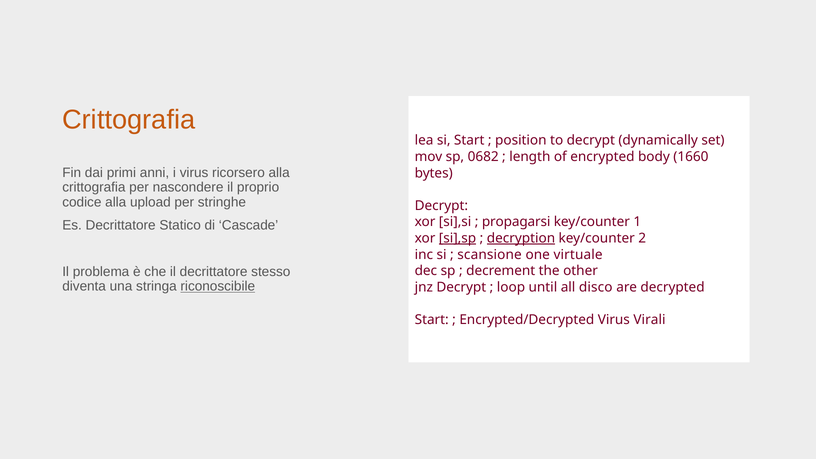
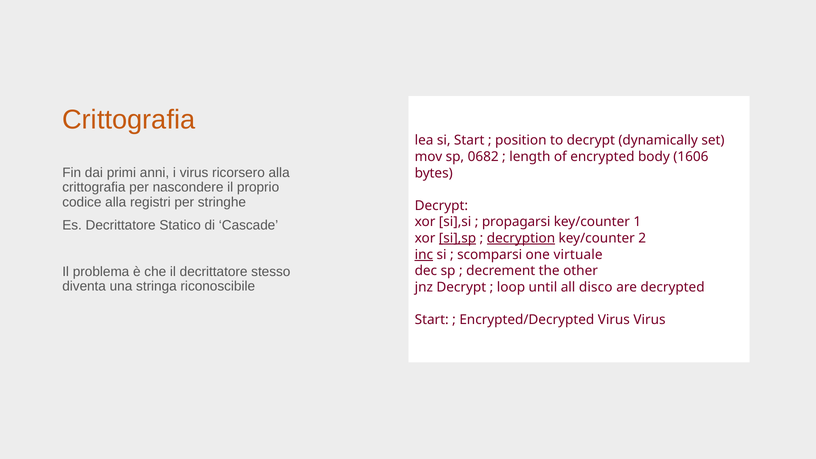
1660: 1660 -> 1606 (691, 157)
upload: upload -> registri (150, 202)
inc underline: none -> present (424, 255)
scansione: scansione -> scomparsi (490, 255)
riconoscibile underline: present -> none (218, 286)
Virus Virali: Virali -> Virus (650, 320)
